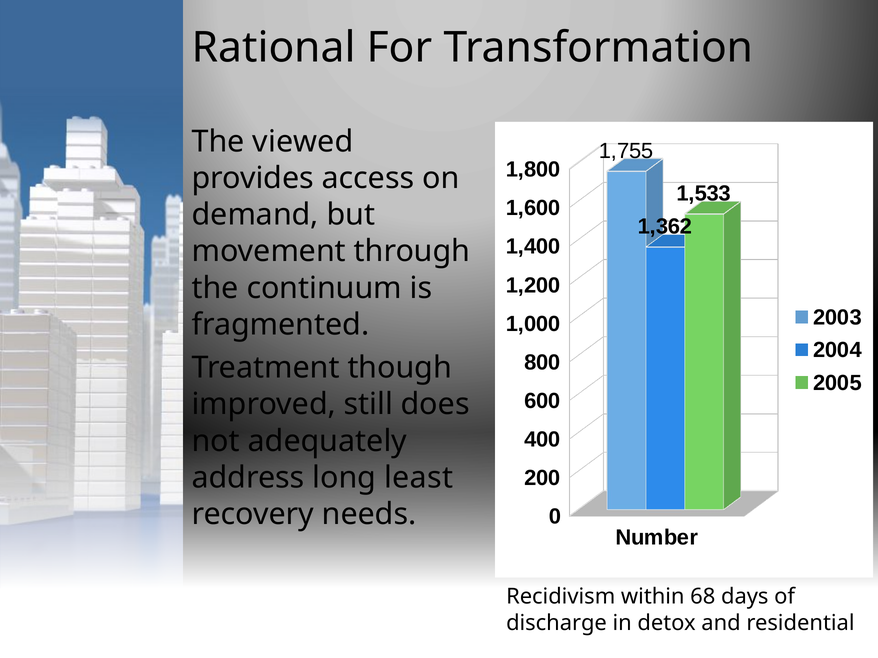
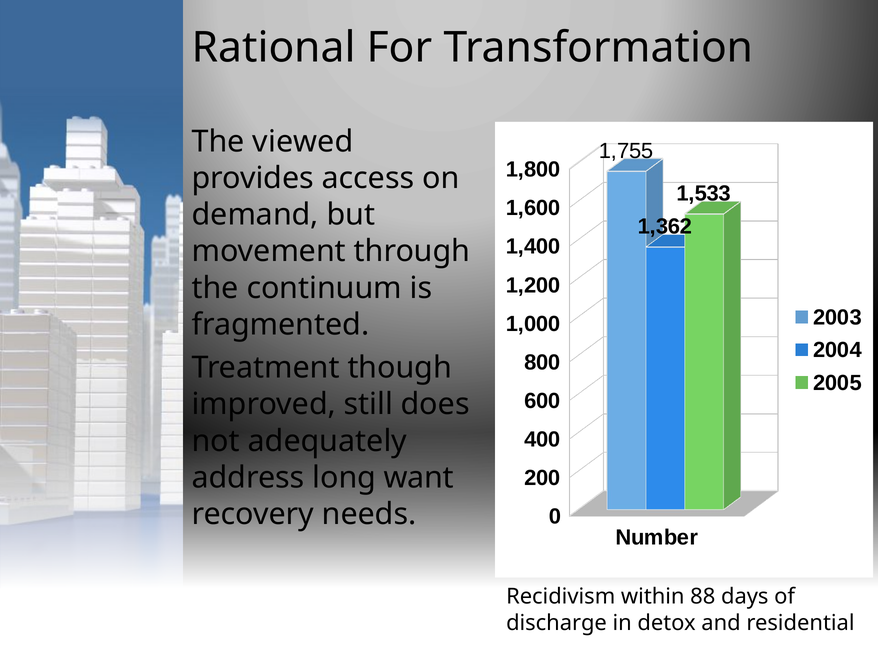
least: least -> want (419, 478)
68: 68 -> 88 (703, 597)
